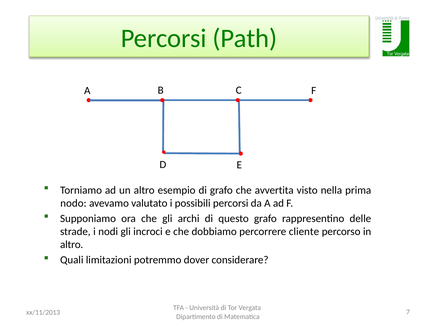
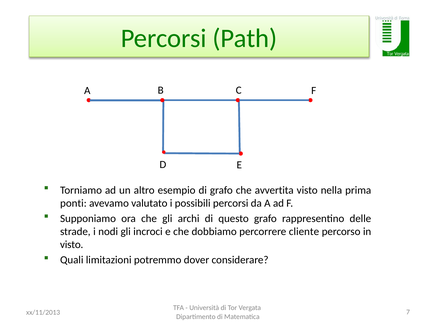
nodo: nodo -> ponti (73, 203)
altro: altro -> visto (72, 245)
